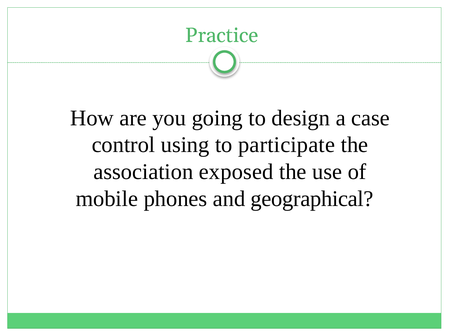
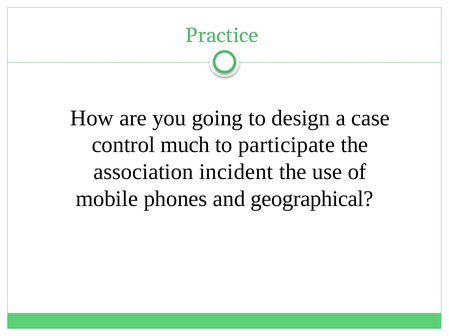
using: using -> much (185, 145)
exposed: exposed -> incident (236, 172)
